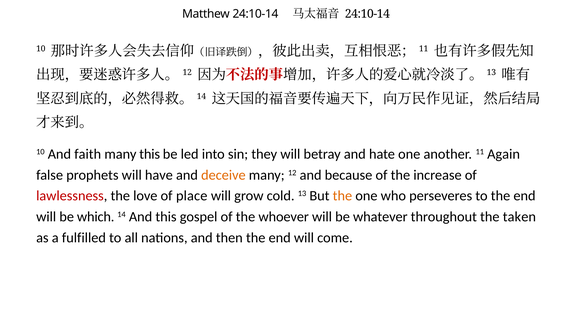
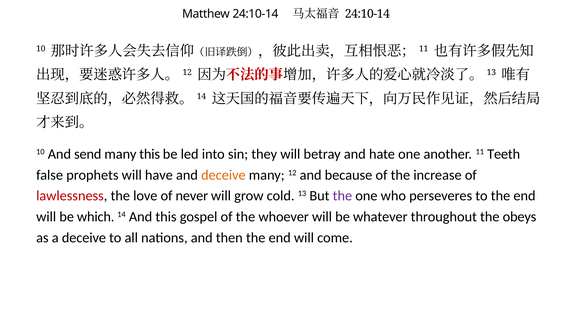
faith: faith -> send (88, 154)
Again: Again -> Teeth (504, 154)
place: place -> never (192, 196)
the colour: orange -> purple (342, 196)
taken: taken -> obeys (520, 217)
a fulfilled: fulfilled -> deceive (84, 237)
